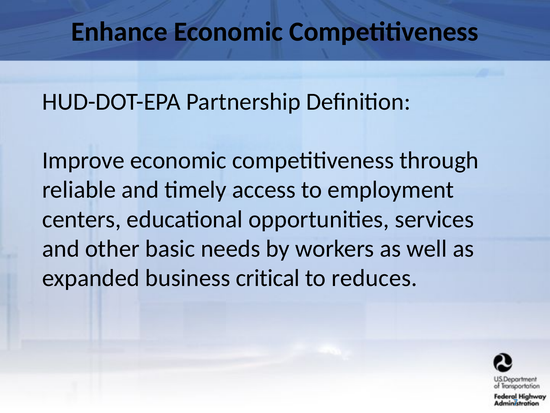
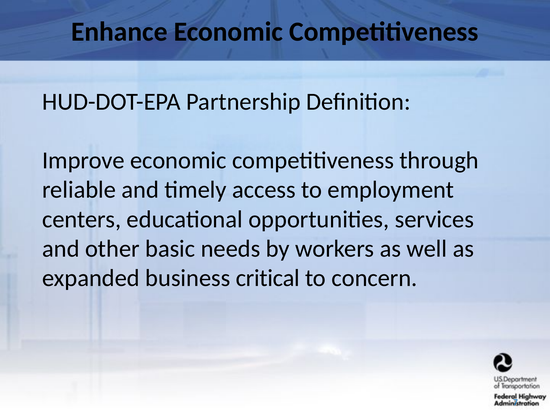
reduces: reduces -> concern (374, 278)
